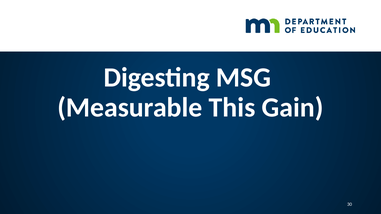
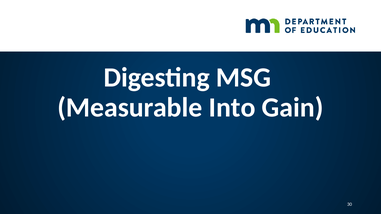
This: This -> Into (232, 108)
